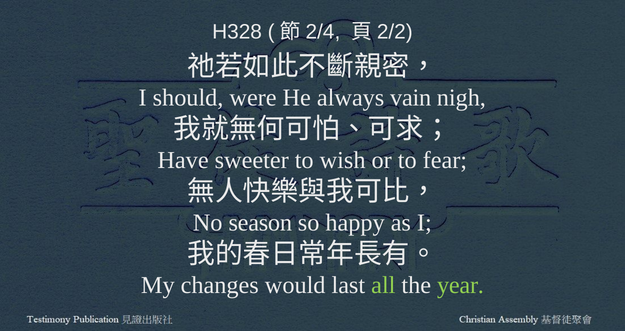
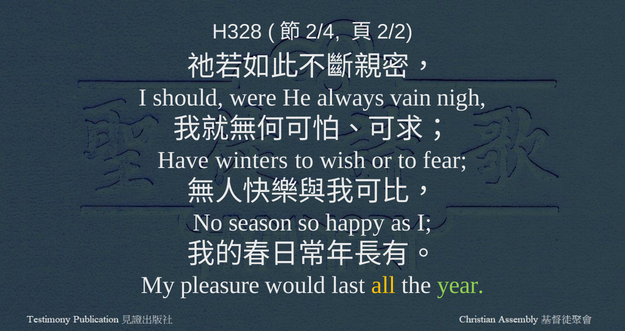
sweeter: sweeter -> winters (252, 160)
changes: changes -> pleasure (220, 285)
all colour: light green -> yellow (383, 285)
